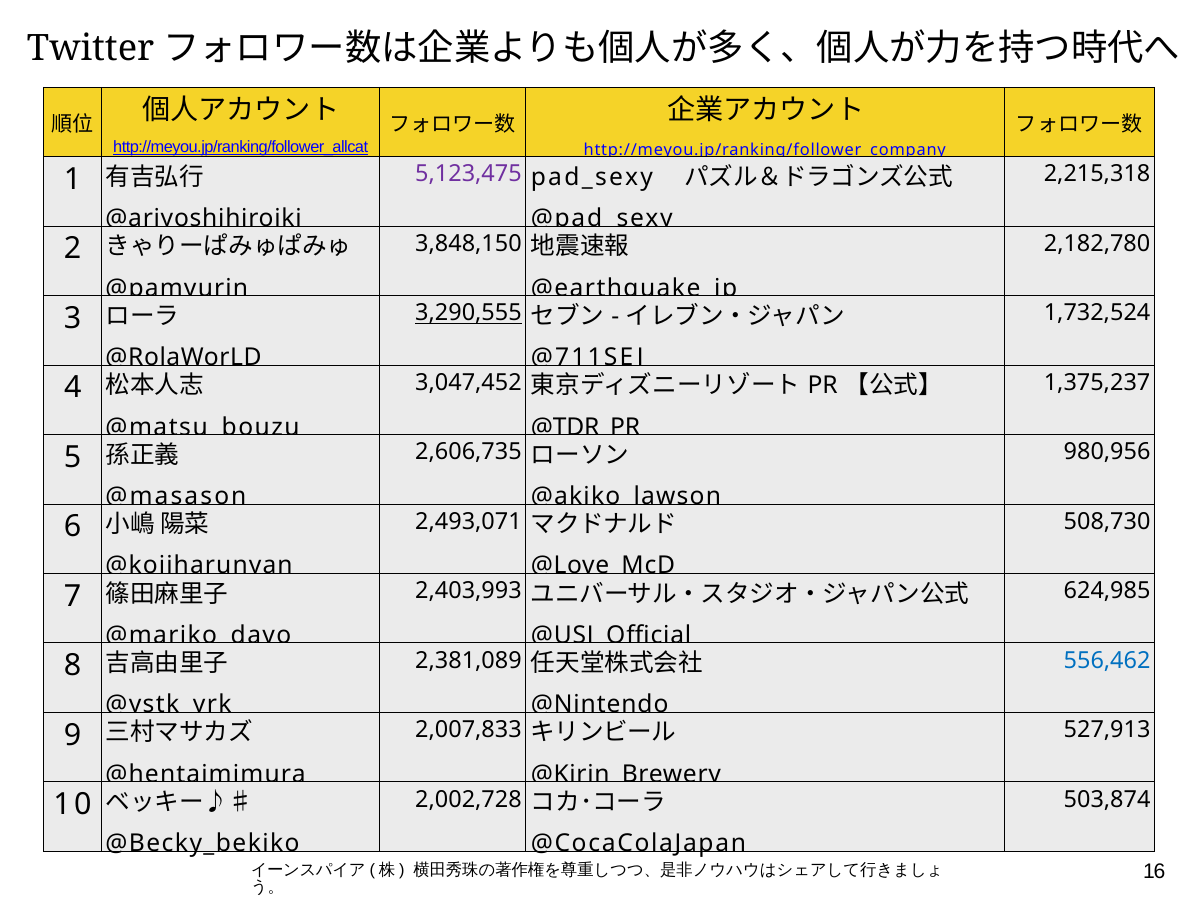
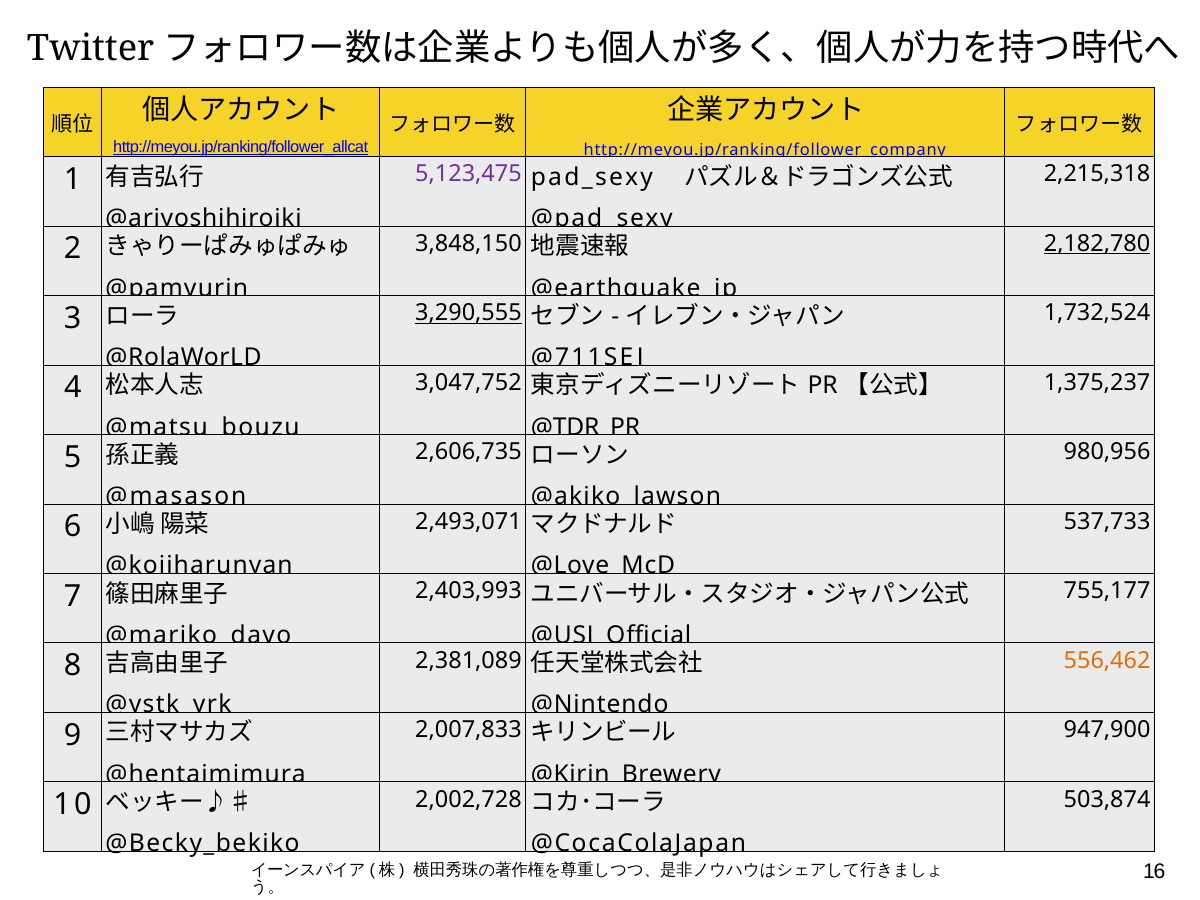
2,182,780 underline: none -> present (1097, 244)
3,047,452: 3,047,452 -> 3,047,752 (468, 383)
508,730: 508,730 -> 537,733 (1107, 522)
624,985: 624,985 -> 755,177 (1107, 591)
556,462 colour: blue -> orange (1107, 660)
527,913: 527,913 -> 947,900 (1107, 730)
